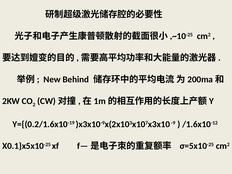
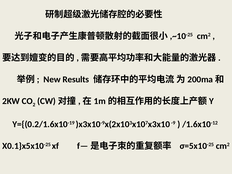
Behind: Behind -> Results (76, 79)
